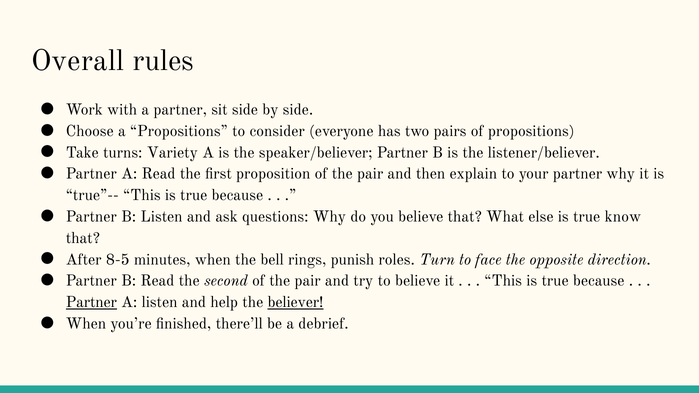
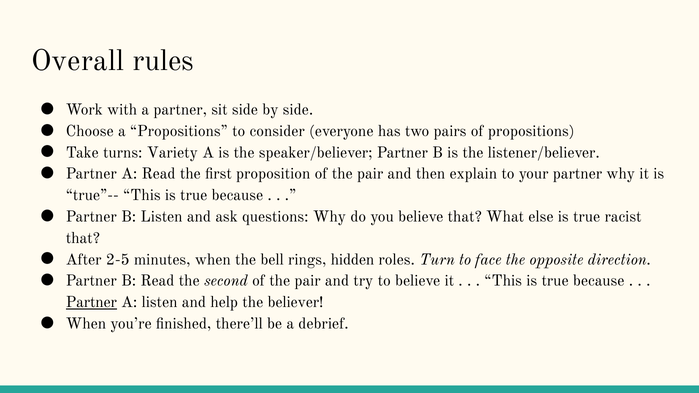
know: know -> racist (623, 217)
8-5: 8-5 -> 2-5 (118, 260)
punish: punish -> hidden (352, 260)
believer underline: present -> none (295, 302)
